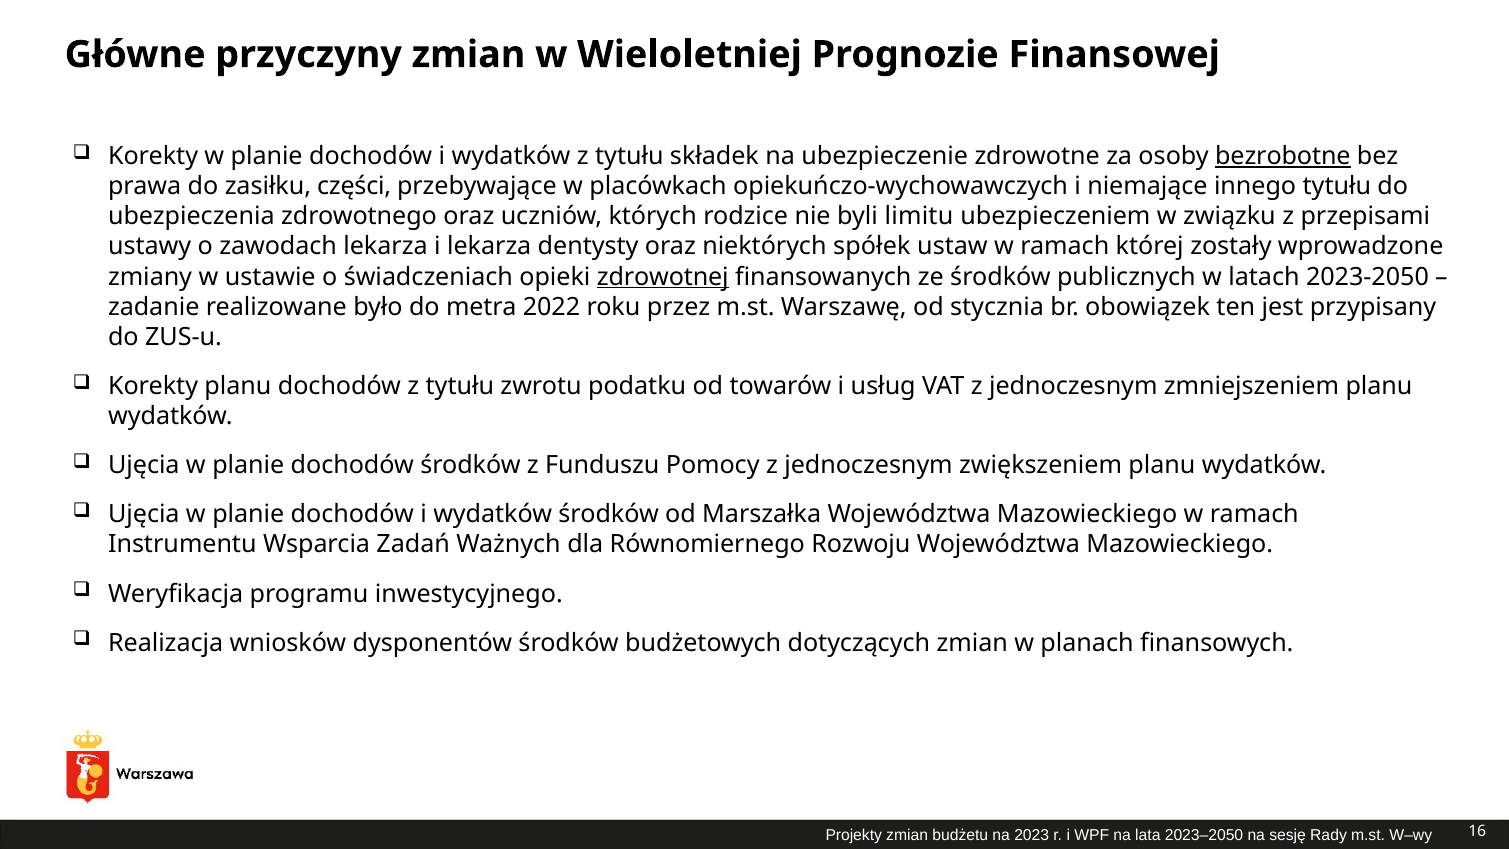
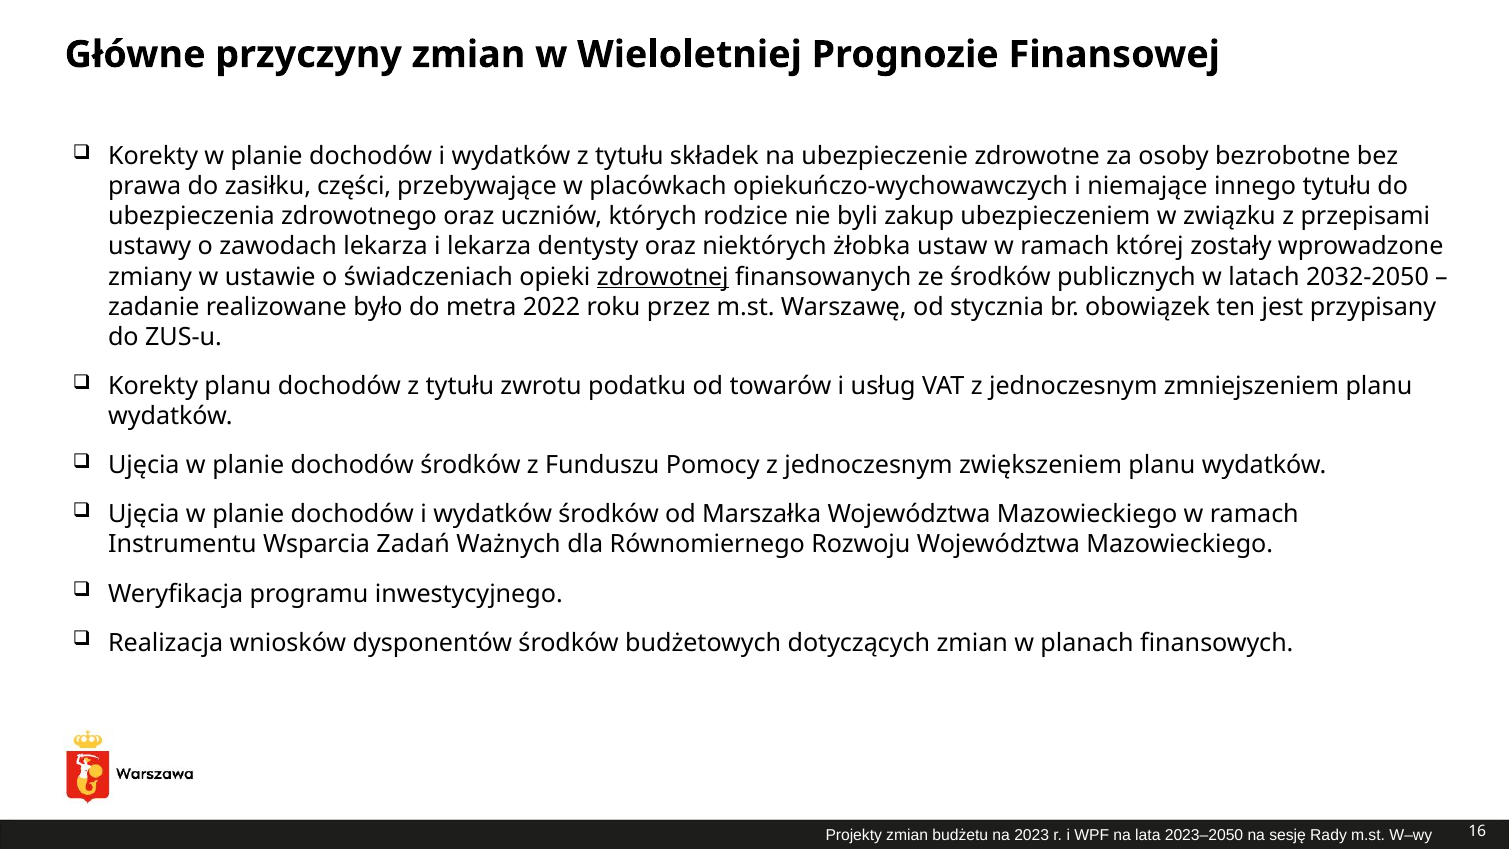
bezrobotne underline: present -> none (1283, 156)
limitu: limitu -> zakup (919, 216)
spółek: spółek -> żłobka (872, 247)
2023-2050: 2023-2050 -> 2032-2050 (1367, 277)
